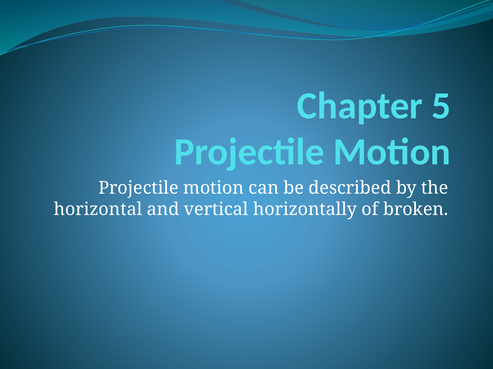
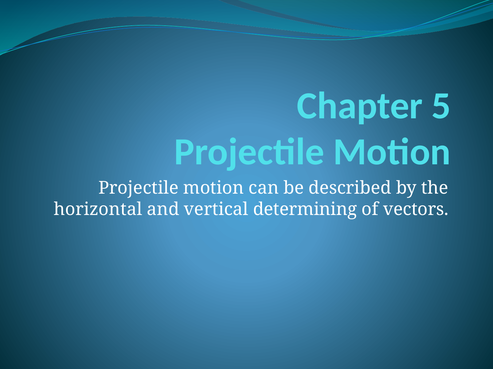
horizontally: horizontally -> determining (305, 210)
broken: broken -> vectors (416, 210)
